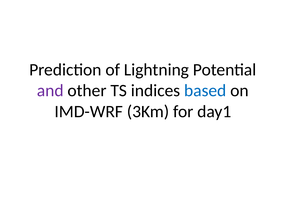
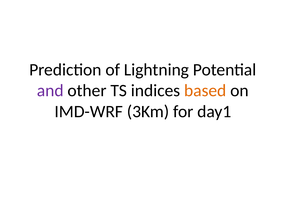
based colour: blue -> orange (205, 91)
